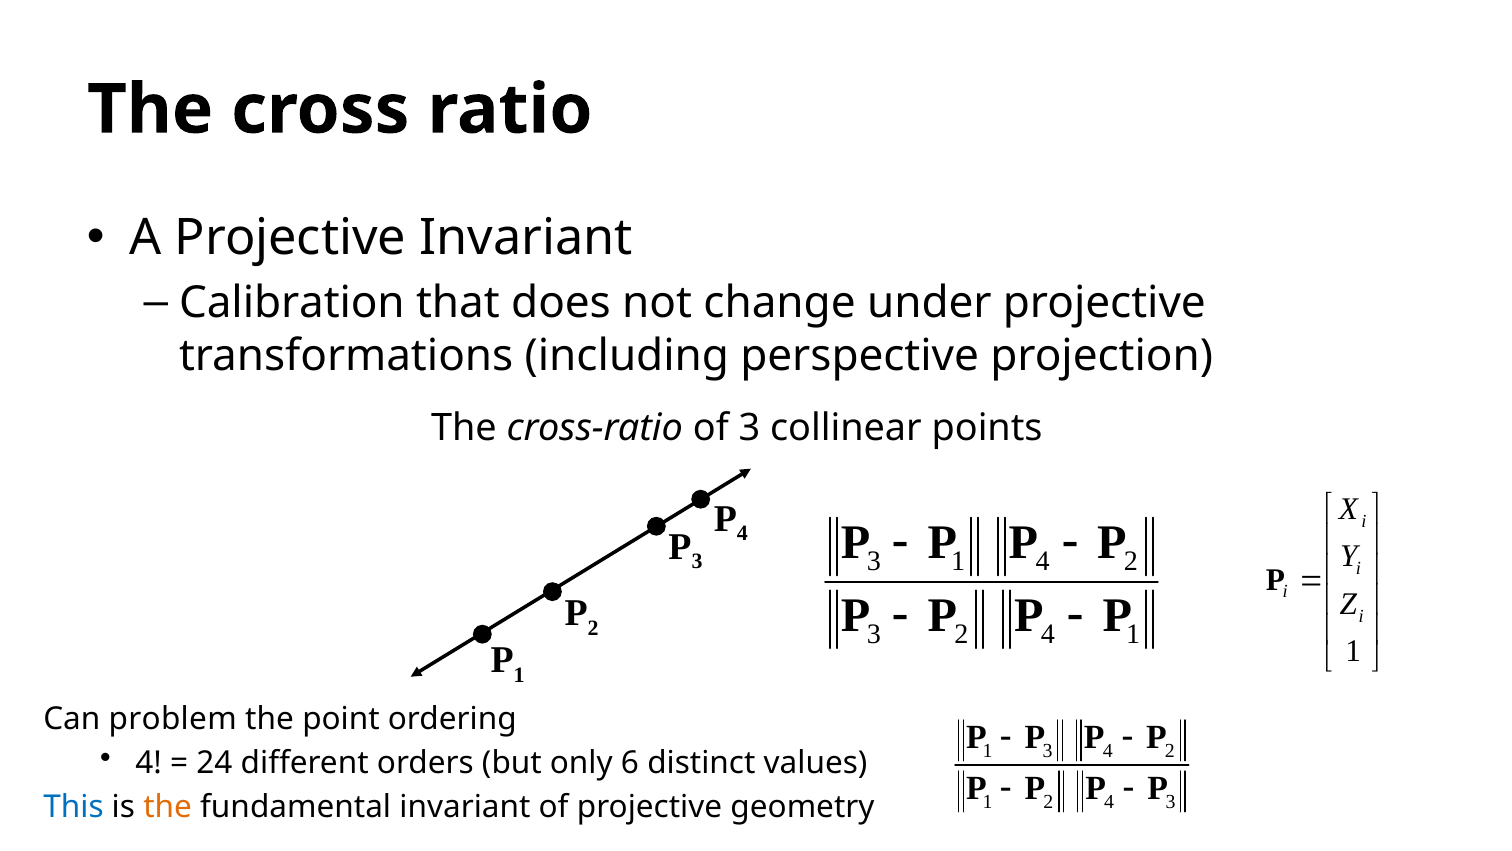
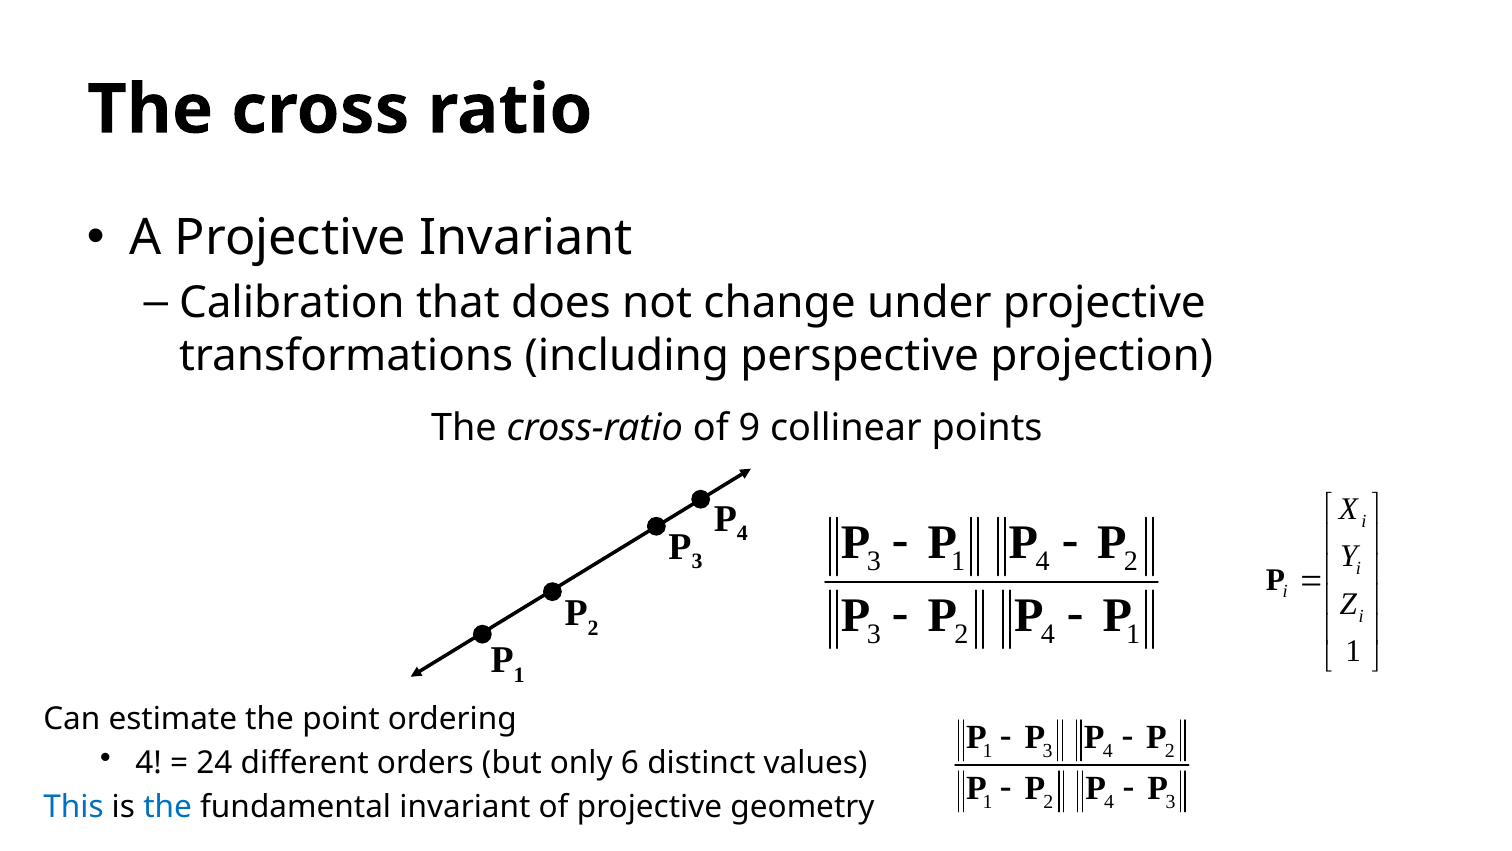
of 3: 3 -> 9 (749, 428)
problem: problem -> estimate (173, 719)
the colour: orange -> blue (168, 807)
